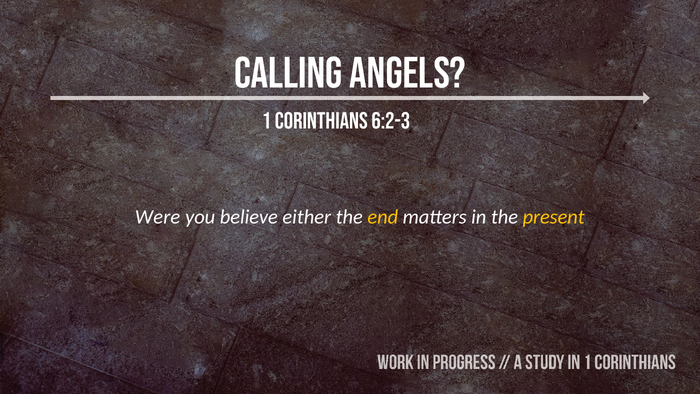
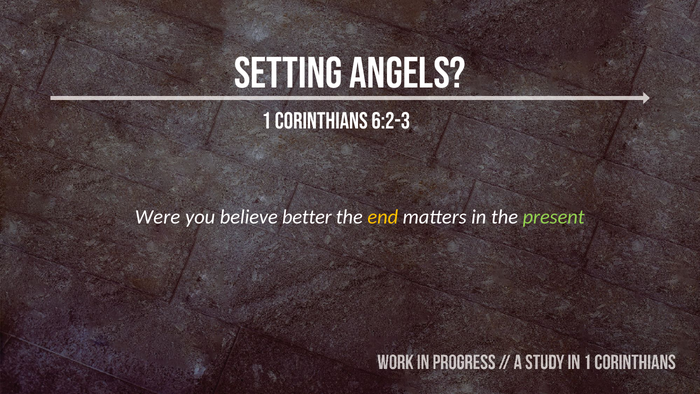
Calling: Calling -> Setting (288, 73)
either: either -> better (307, 217)
present colour: yellow -> light green (554, 217)
